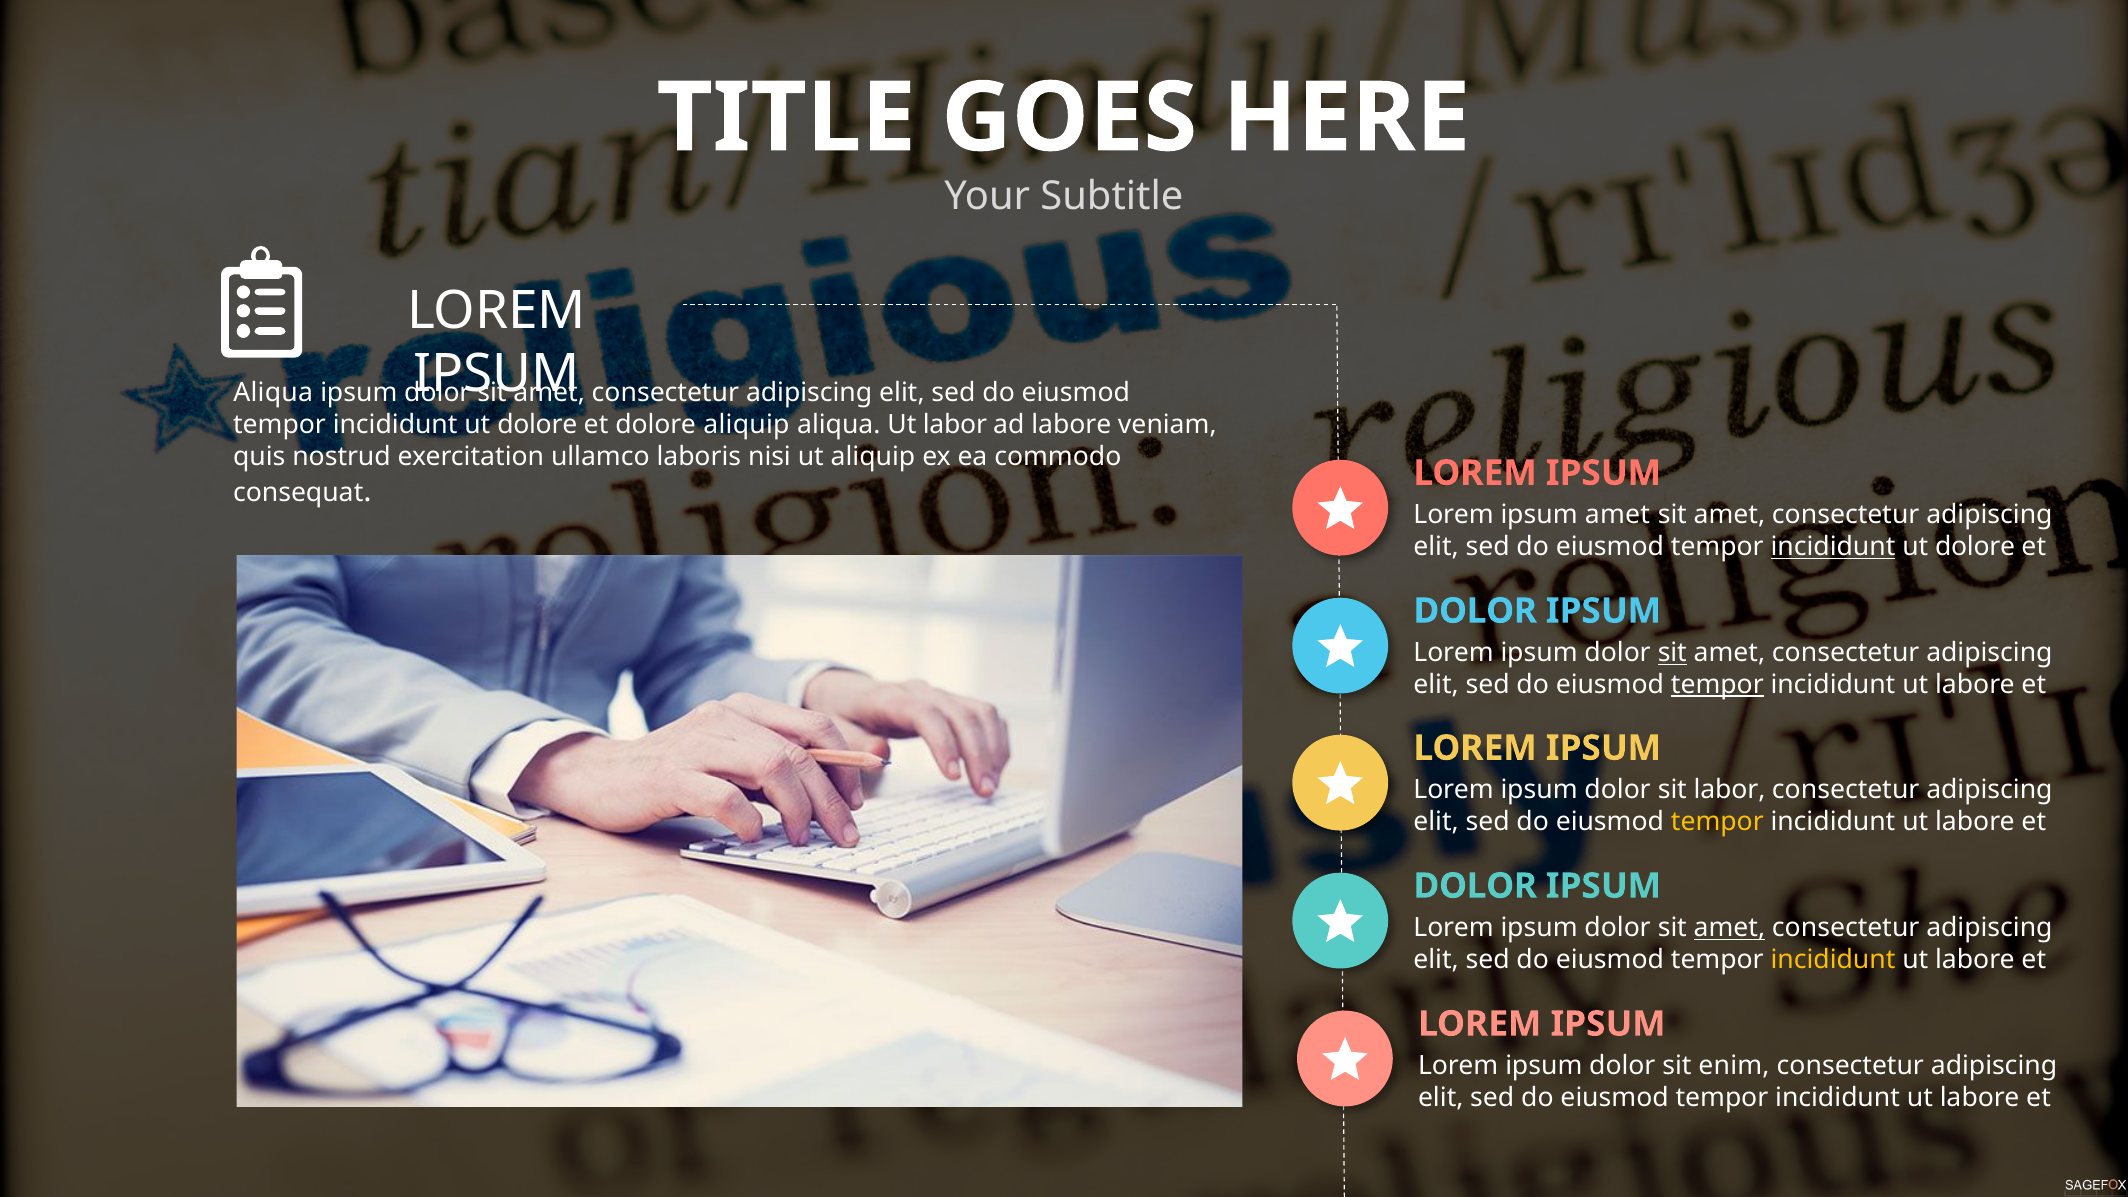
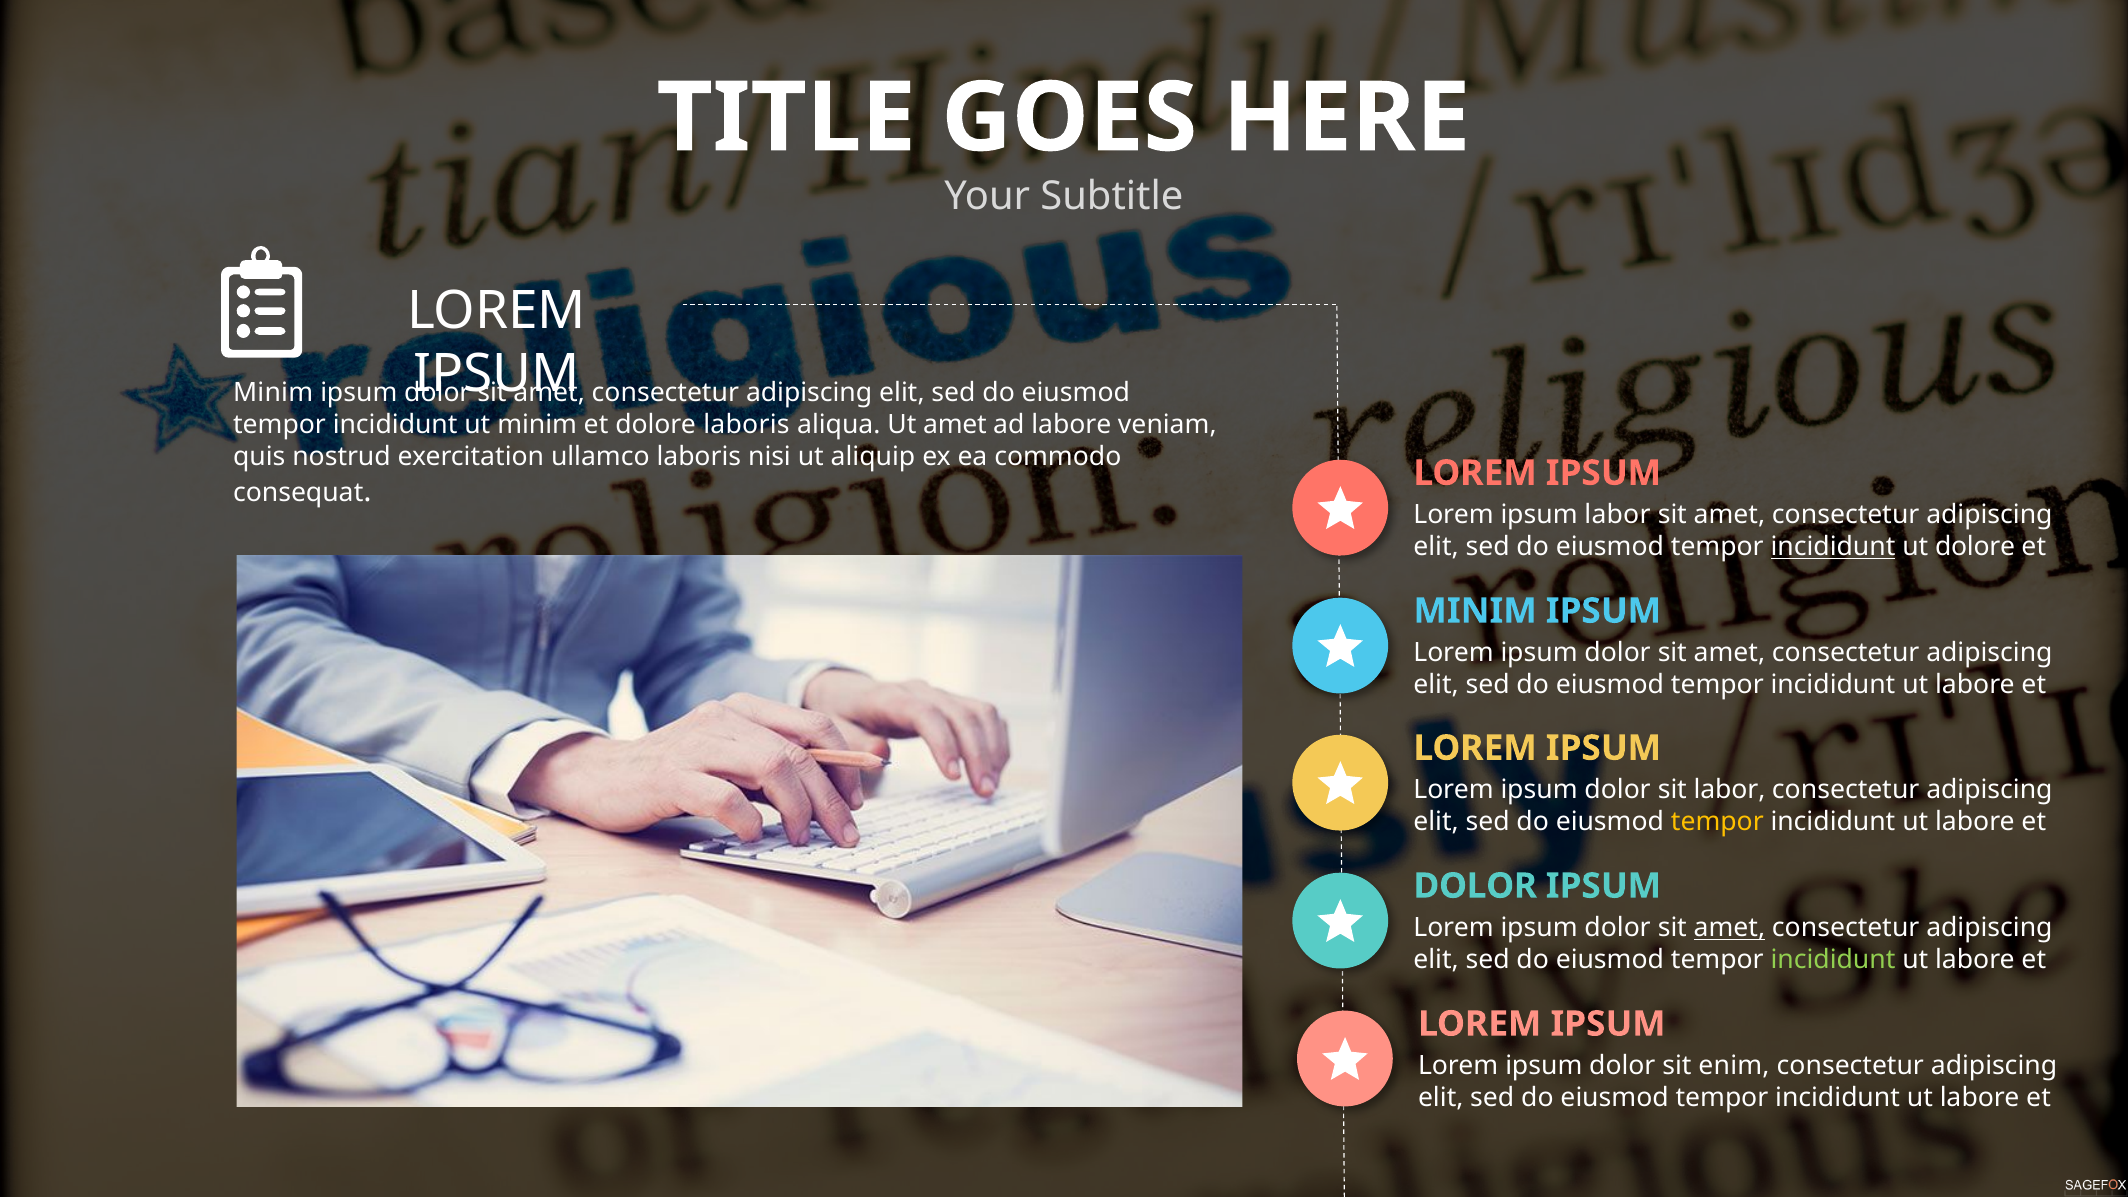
Aliqua: Aliqua -> Minim (273, 393)
dolore: dolore -> minim (537, 425)
dolore aliquip: aliquip -> laboris (746, 425)
Ut labor: labor -> amet (955, 425)
ipsum amet: amet -> labor (1617, 515)
DOLOR: DOLOR -> MINIM (1475, 611)
sit underline: present -> none (1672, 653)
tempor underline: present -> none (1717, 685)
incididunt colour: yellow -> light green (1833, 960)
